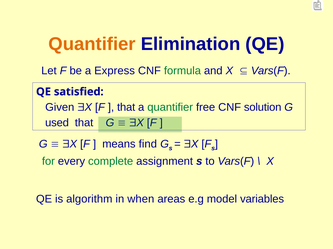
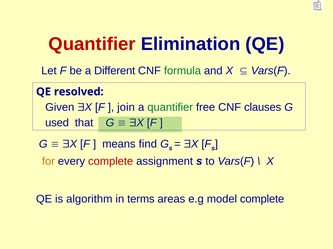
Quantifier colour: orange -> red (92, 44)
Express: Express -> Different (115, 71)
satisfied: satisfied -> resolved (79, 92)
that: that -> join (126, 108)
solution: solution -> clauses (263, 108)
for colour: green -> orange (48, 162)
complete colour: green -> red (111, 162)
when: when -> terms (141, 200)
model variables: variables -> complete (262, 200)
